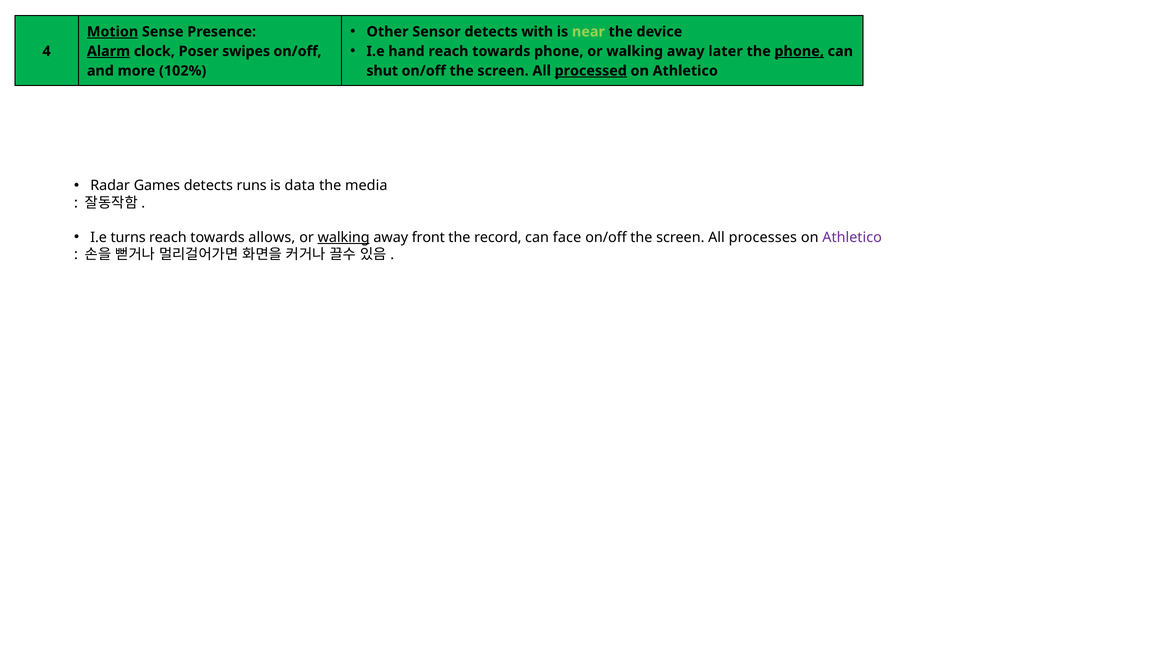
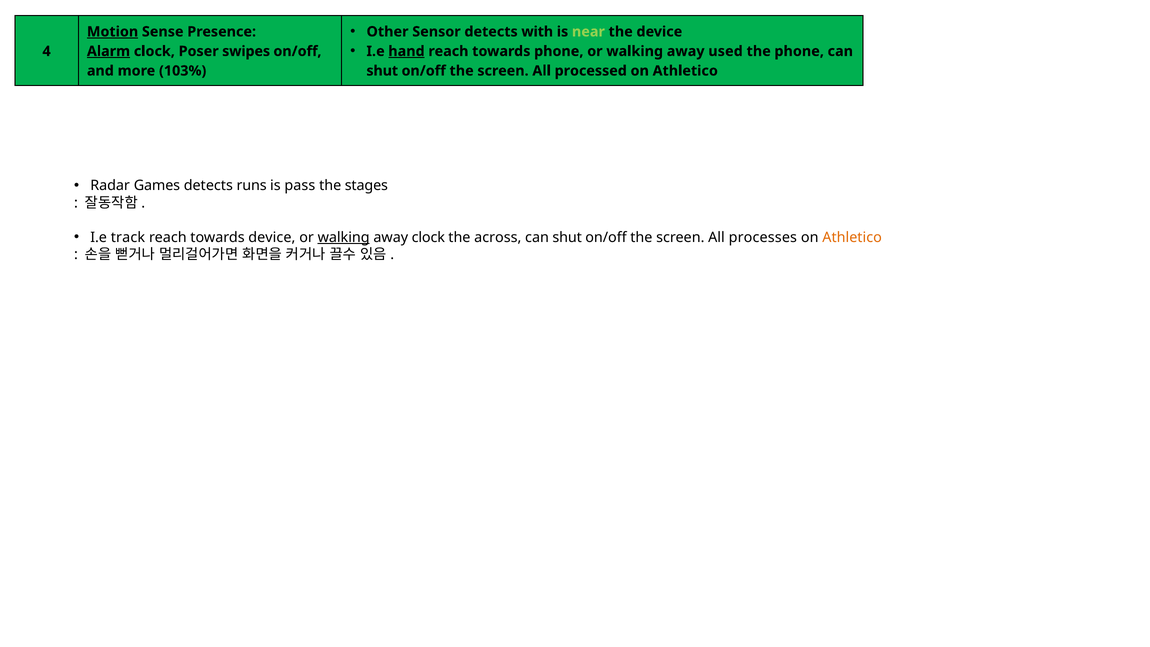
hand underline: none -> present (406, 51)
later: later -> used (726, 51)
phone underline: present -> none (799, 51)
102%: 102% -> 103% (183, 71)
processed underline: present -> none (591, 71)
data: data -> pass (300, 186)
media: media -> stages (366, 186)
turns: turns -> track (128, 237)
towards allows: allows -> device (272, 237)
away front: front -> clock (428, 237)
record: record -> across (498, 237)
face: face -> shut (567, 237)
Athletico colour: purple -> orange (852, 237)
